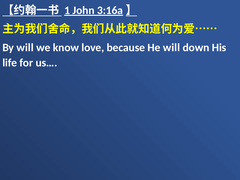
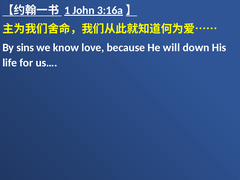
By will: will -> sins (25, 48)
